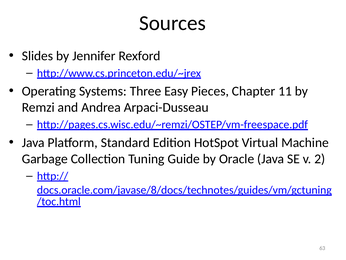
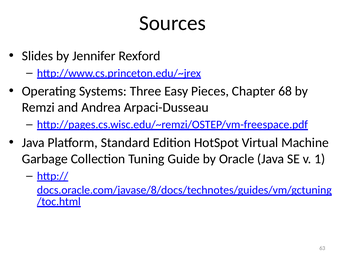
11: 11 -> 68 (285, 91)
2: 2 -> 1 (320, 159)
